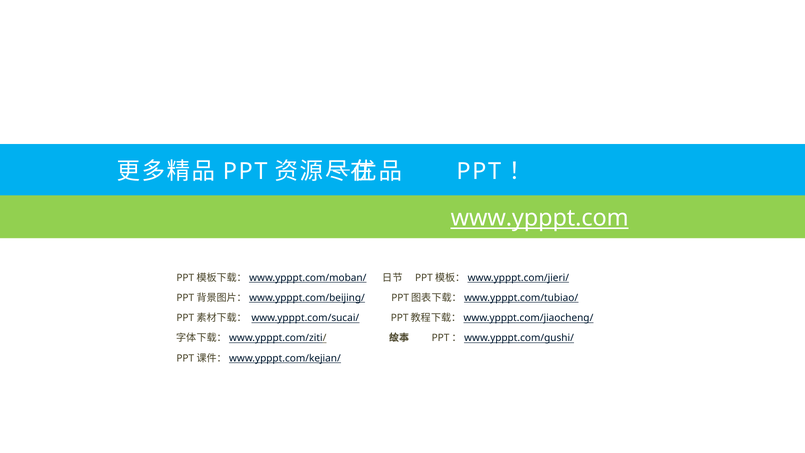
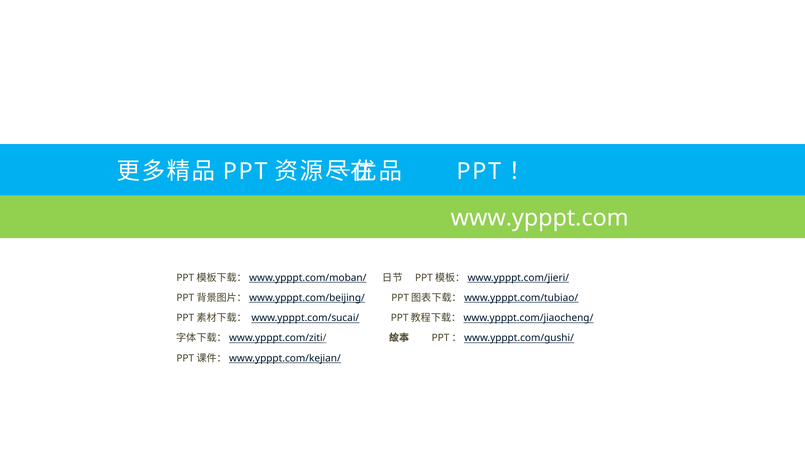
www.ypppt.com underline: present -> none (540, 218)
